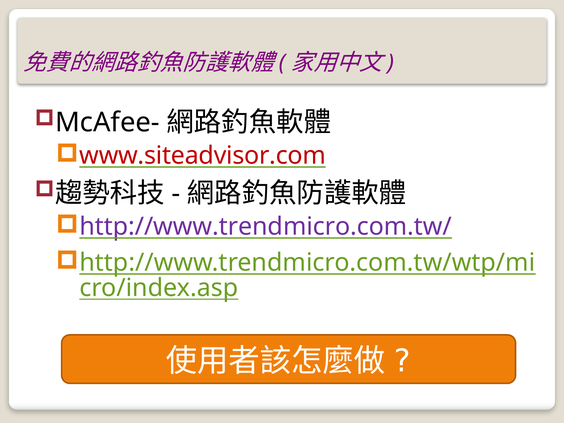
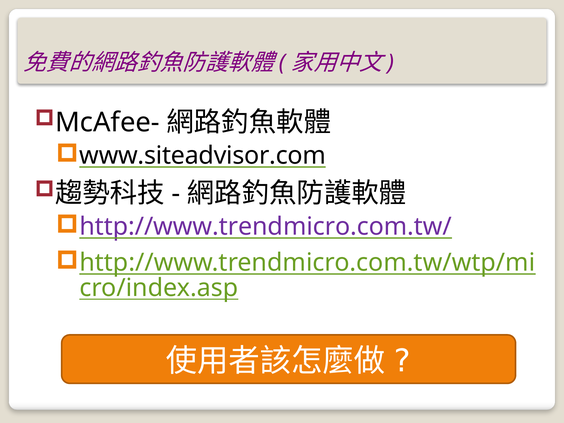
www.siteadvisor.com colour: red -> black (203, 156)
